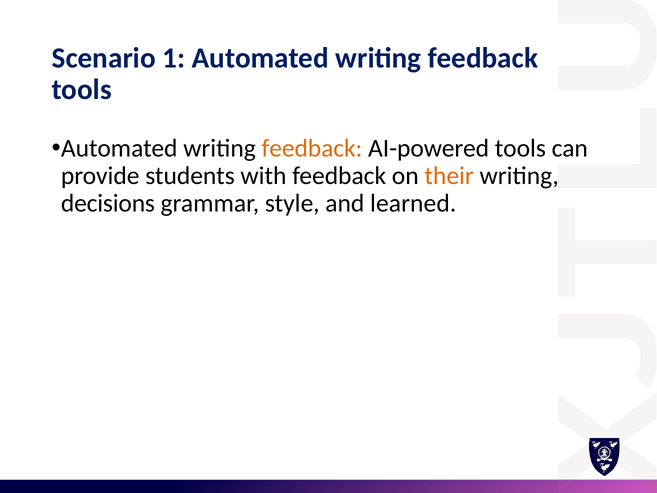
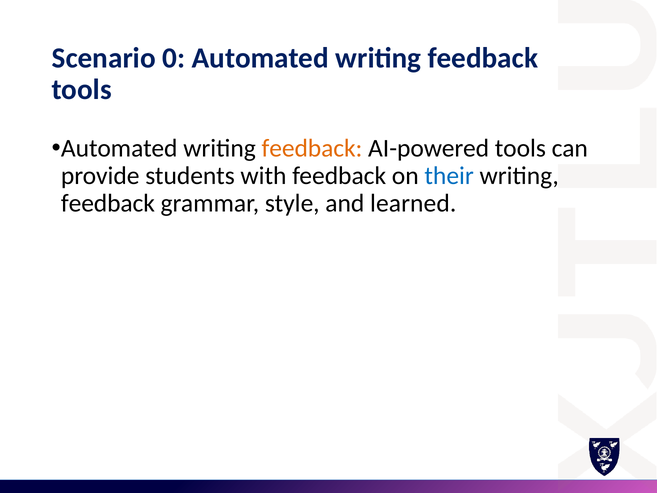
1: 1 -> 0 (174, 58)
their colour: orange -> blue (449, 176)
decisions: decisions -> feedback (108, 203)
